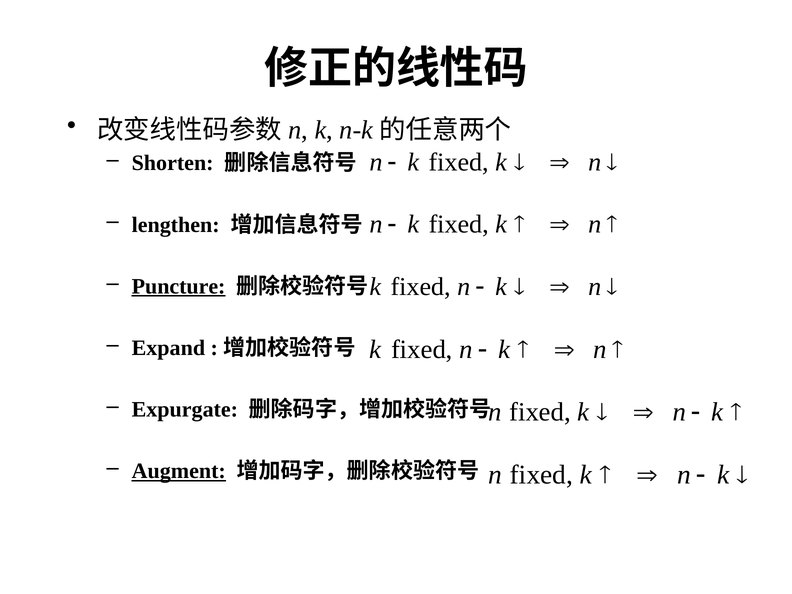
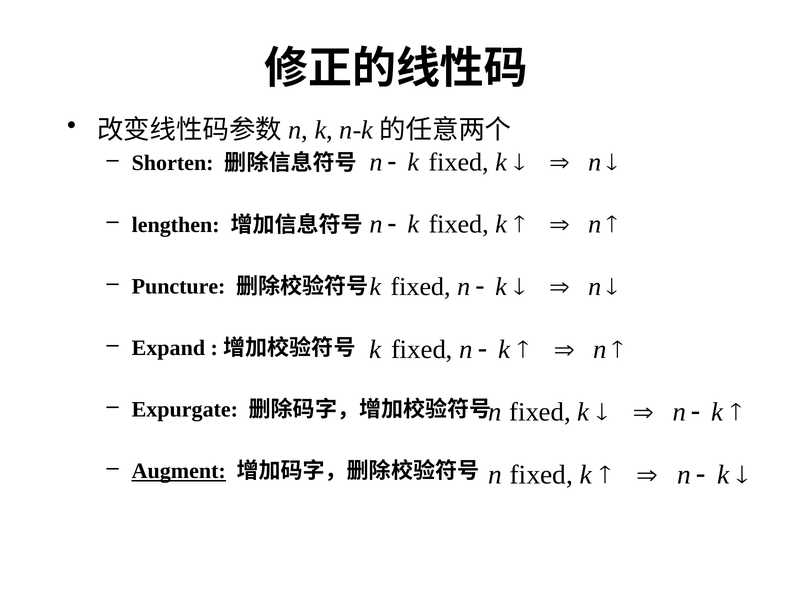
Puncture underline: present -> none (179, 286)
